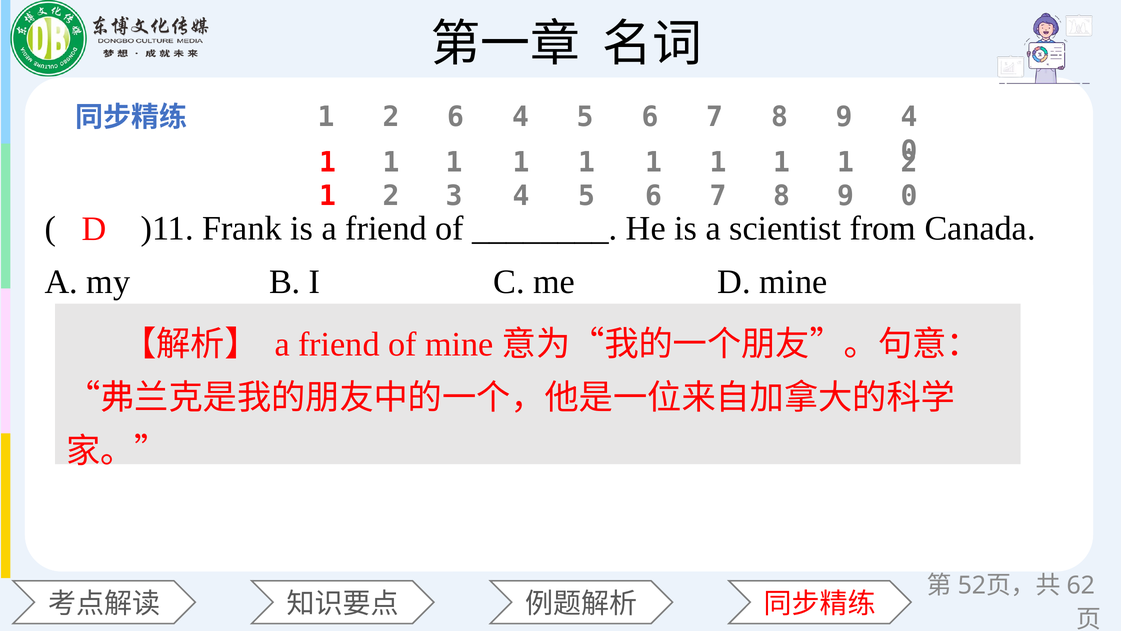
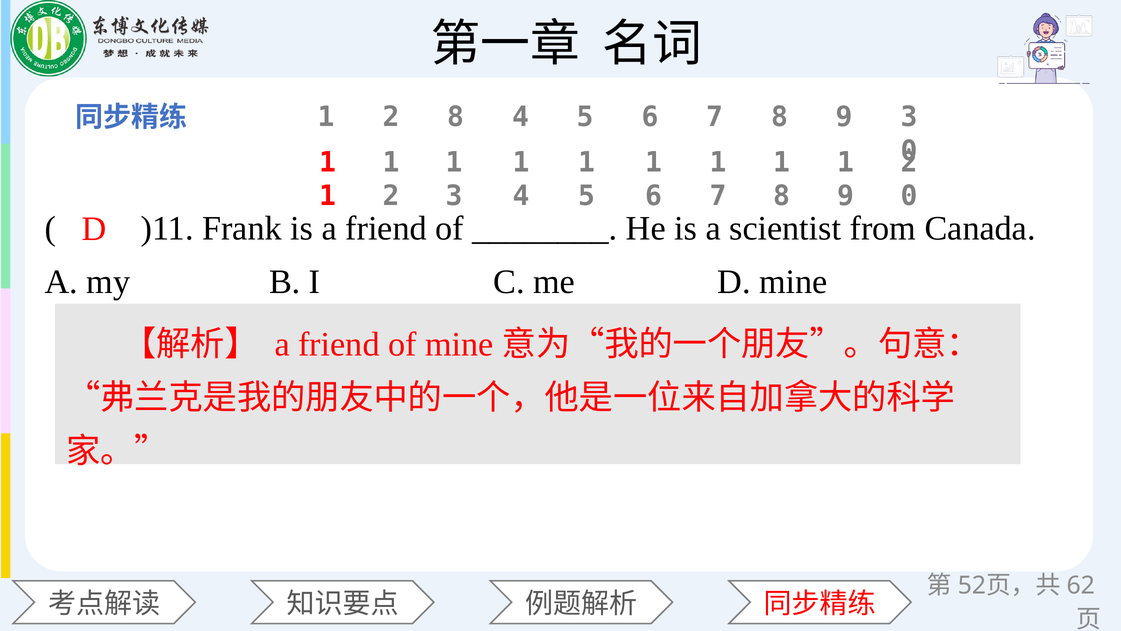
2 6: 6 -> 8 (456, 117)
9 4: 4 -> 3 (909, 117)
